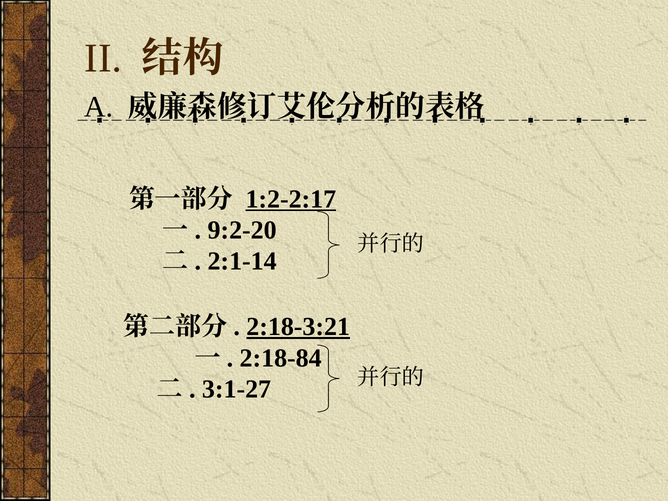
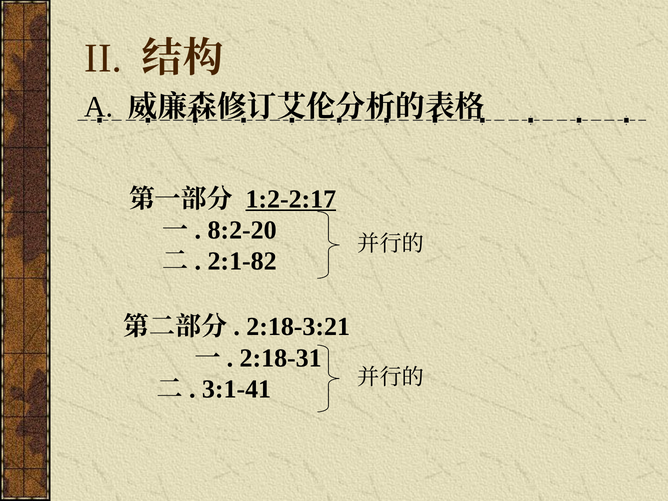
9:2-20: 9:2-20 -> 8:2-20 (242, 230)
2:1-14: 2:1-14 -> 2:1-82 (242, 261)
2:18-3:21 underline: present -> none (298, 327)
2:18-84: 2:18-84 -> 2:18-31 (281, 358)
3:1-27: 3:1-27 -> 3:1-41 (237, 389)
